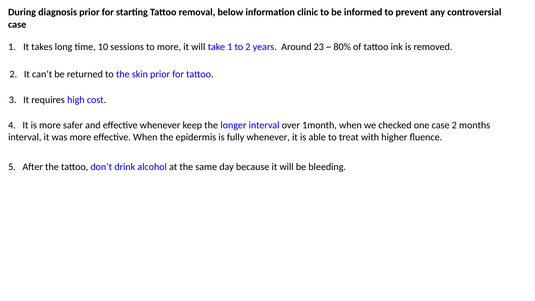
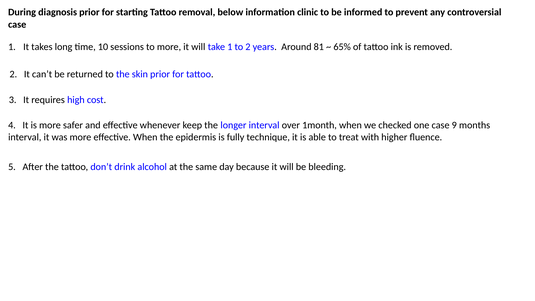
23: 23 -> 81 (319, 47)
80%: 80% -> 65% (342, 47)
case 2: 2 -> 9 (454, 125)
fully whenever: whenever -> technique (268, 137)
